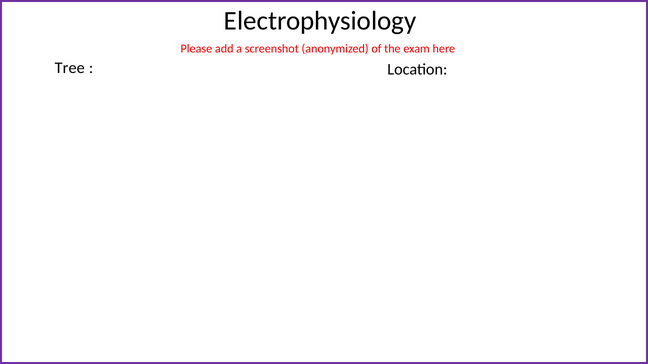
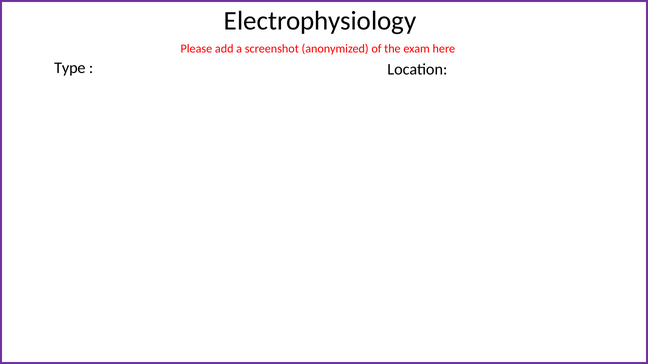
Tree: Tree -> Type (70, 68)
